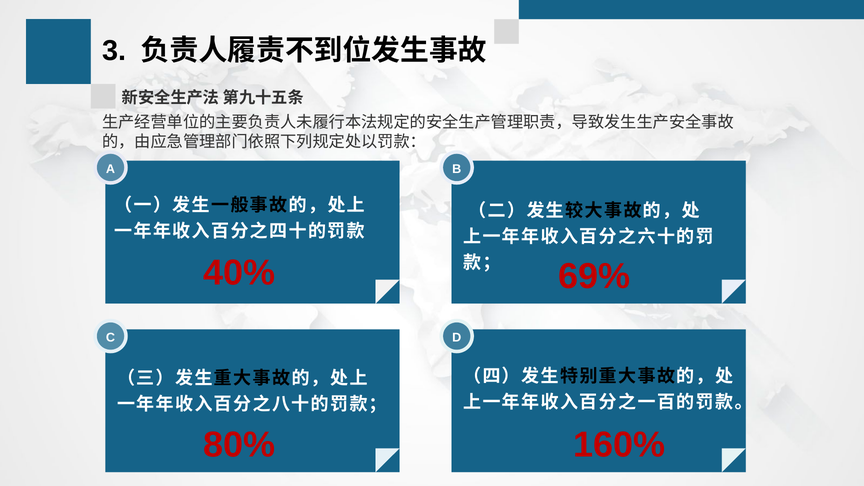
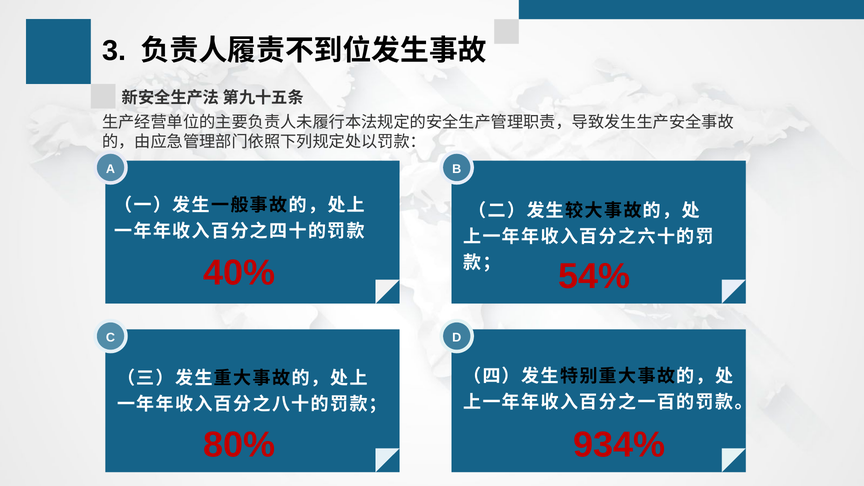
69%: 69% -> 54% (594, 276)
160%: 160% -> 934% (619, 445)
